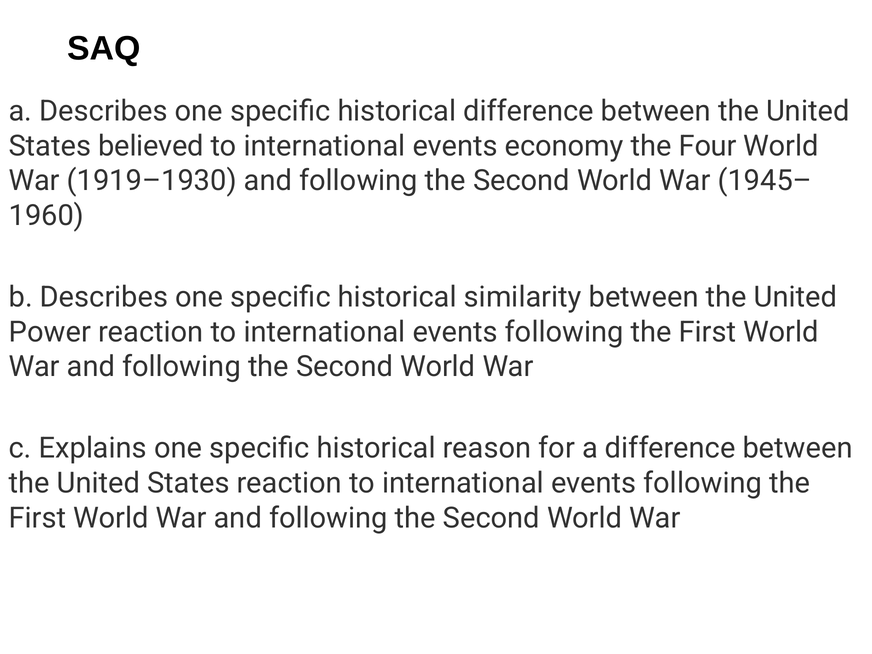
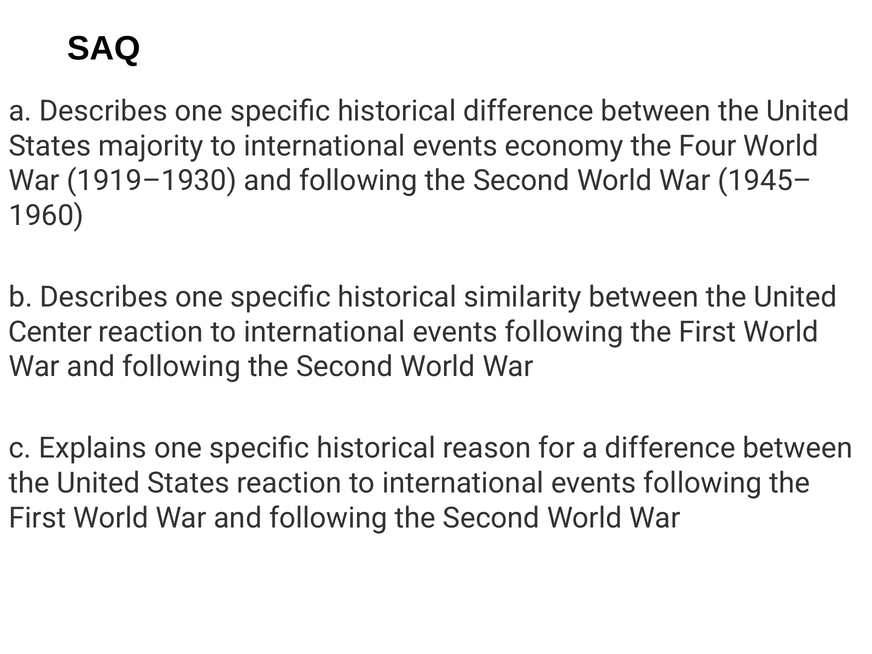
believed: believed -> majority (151, 146)
Power: Power -> Center (50, 332)
